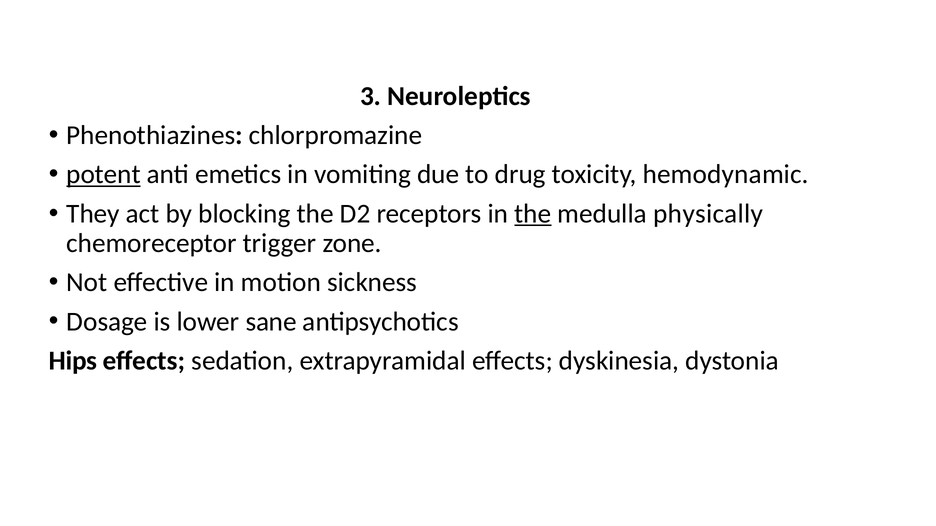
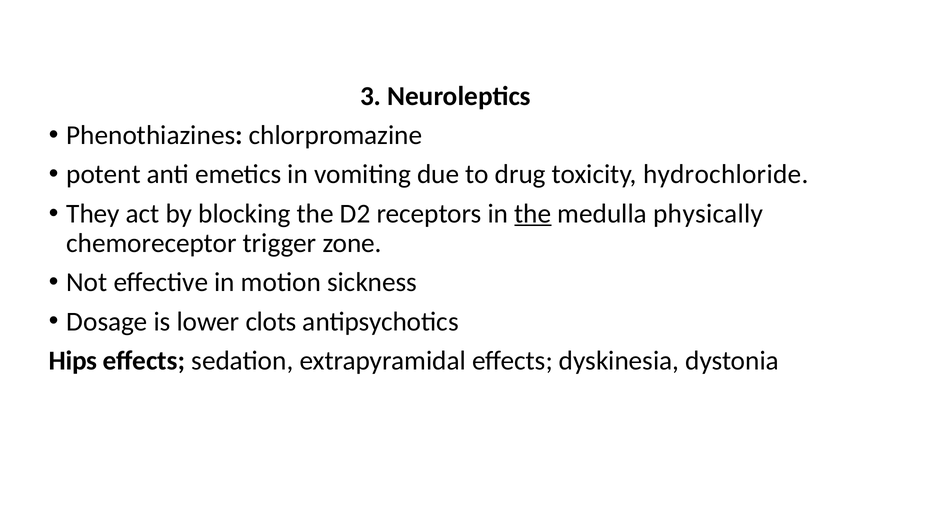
potent underline: present -> none (104, 175)
hemodynamic: hemodynamic -> hydrochloride (726, 175)
sane: sane -> clots (271, 322)
